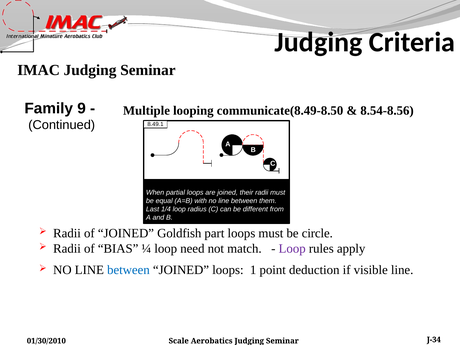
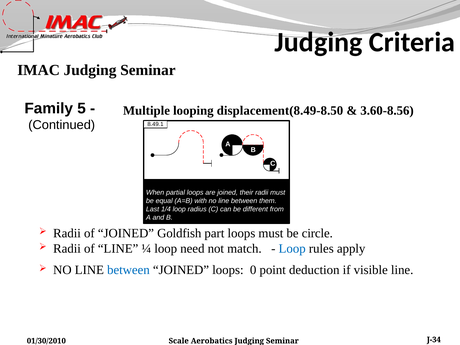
9: 9 -> 5 (82, 108)
communicate(8.49-8.50: communicate(8.49-8.50 -> displacement(8.49-8.50 (280, 110)
8.54-8.56: 8.54-8.56 -> 3.60-8.56 (387, 110)
of BIAS: BIAS -> LINE (118, 249)
Loop colour: purple -> blue (292, 249)
1: 1 -> 0 (253, 270)
